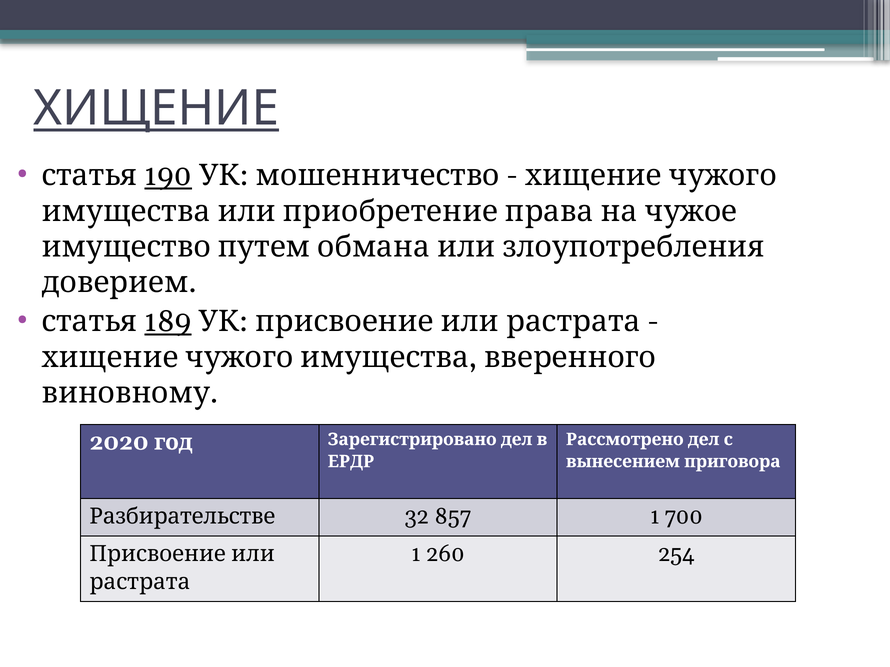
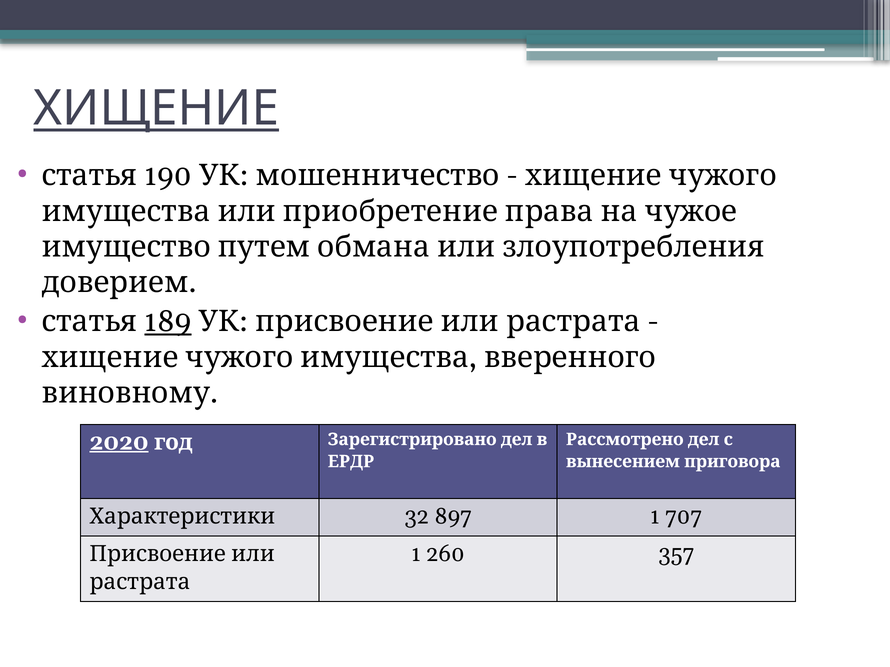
190 underline: present -> none (168, 176)
2020 underline: none -> present (119, 443)
Разбирательстве: Разбирательстве -> Характеристики (182, 517)
857: 857 -> 897 (453, 517)
700: 700 -> 707 (684, 517)
254: 254 -> 357 (676, 554)
